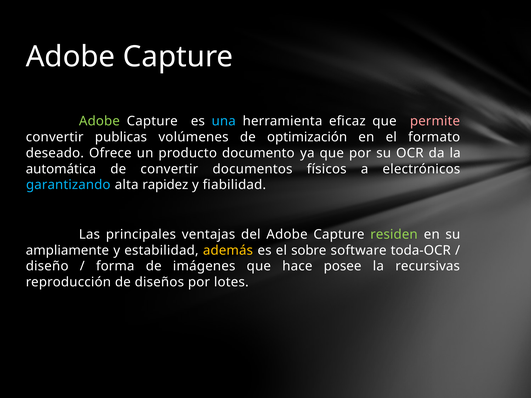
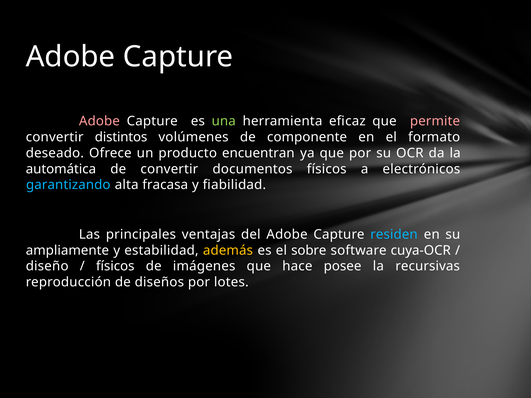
Adobe colour: light green -> pink (99, 121)
una colour: light blue -> light green (224, 121)
publicas: publicas -> distintos (121, 137)
optimización: optimización -> componente (307, 137)
documento: documento -> encuentran (258, 153)
rapidez: rapidez -> fracasa (165, 185)
residen colour: light green -> light blue (394, 235)
toda-OCR: toda-OCR -> cuya-OCR (421, 250)
forma: forma -> físicos (115, 266)
